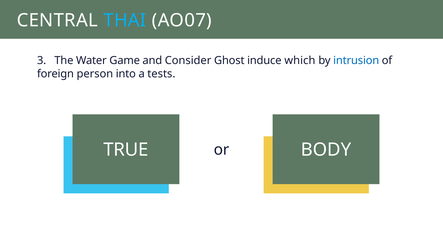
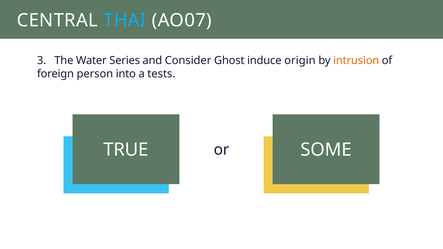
Game: Game -> Series (125, 61)
which: which -> origin (300, 61)
intrusion colour: blue -> orange (356, 61)
BODY: BODY -> SOME (326, 150)
